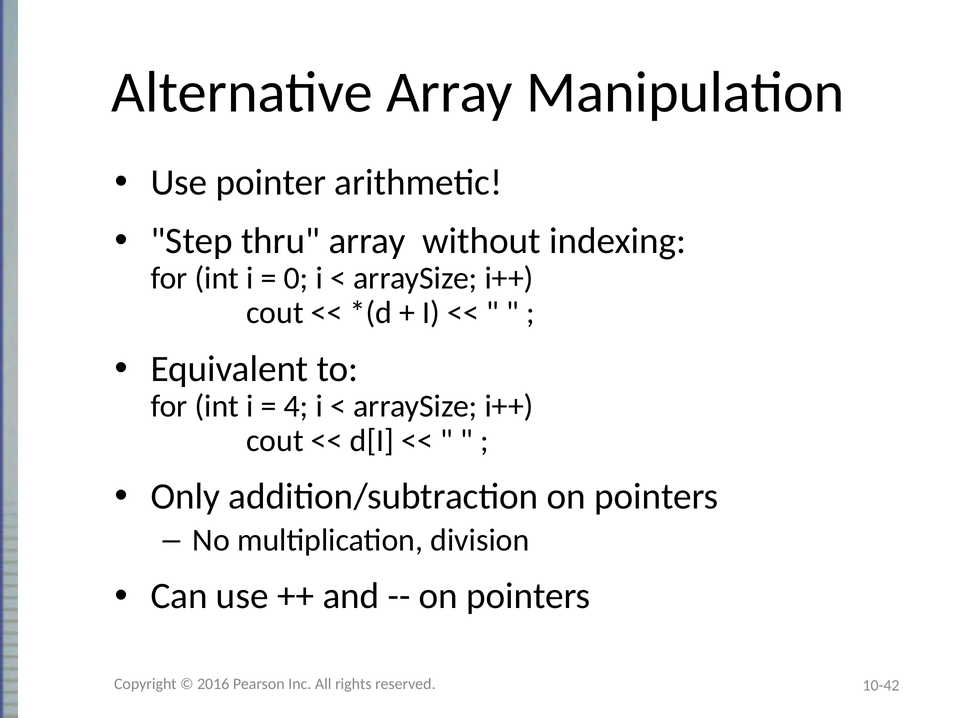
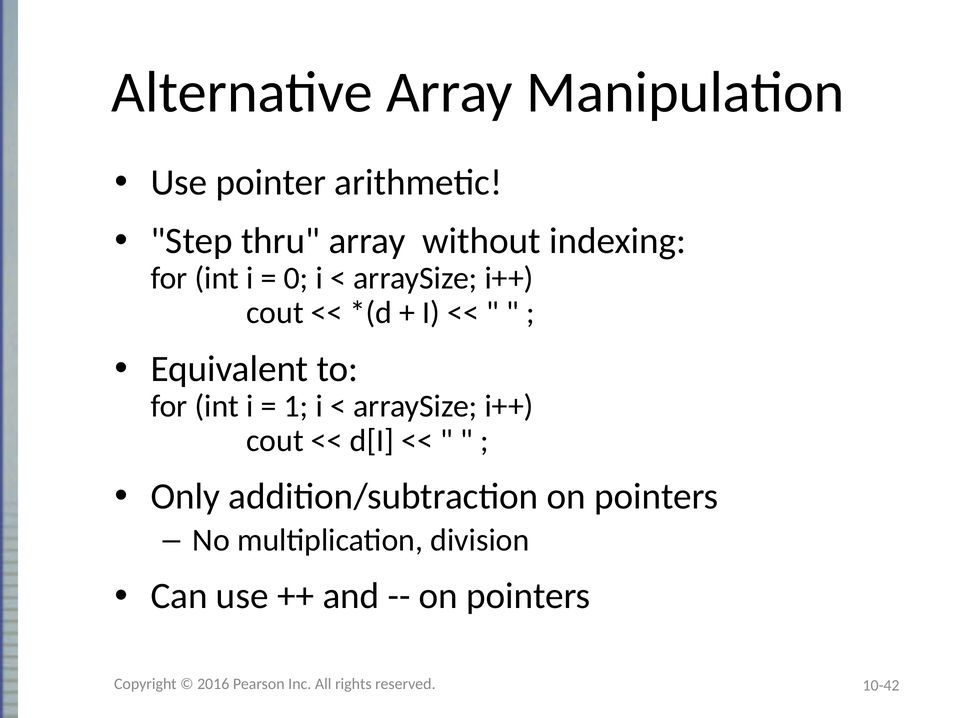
4: 4 -> 1 (296, 406)
